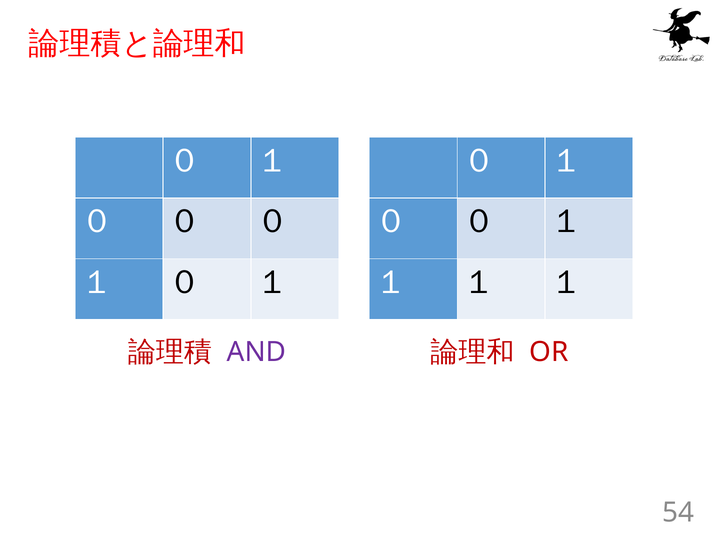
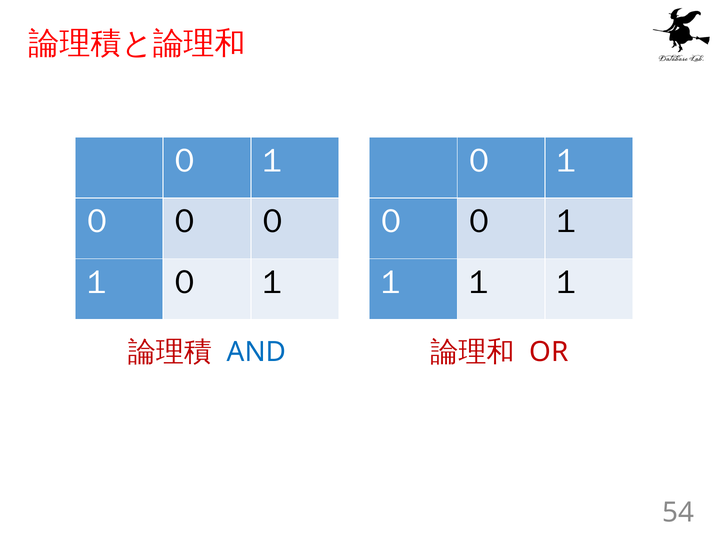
AND colour: purple -> blue (257, 352)
